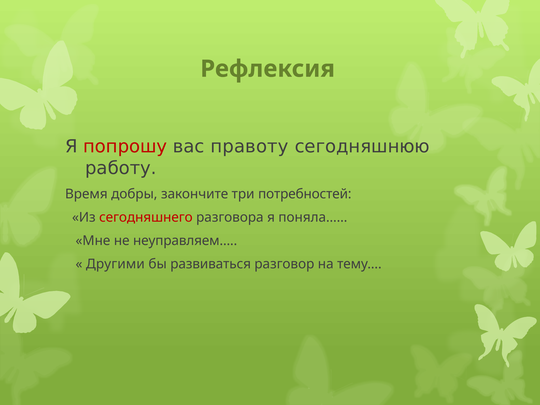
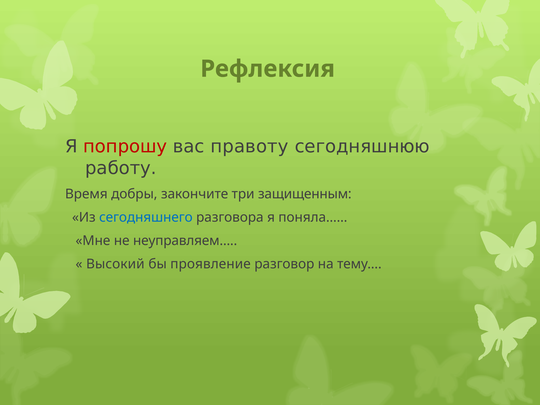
потребностей: потребностей -> защищенным (305, 194)
сегодняшнего colour: red -> blue (146, 217)
Другими: Другими -> Высокий (115, 264)
развиваться: развиваться -> проявление (211, 264)
